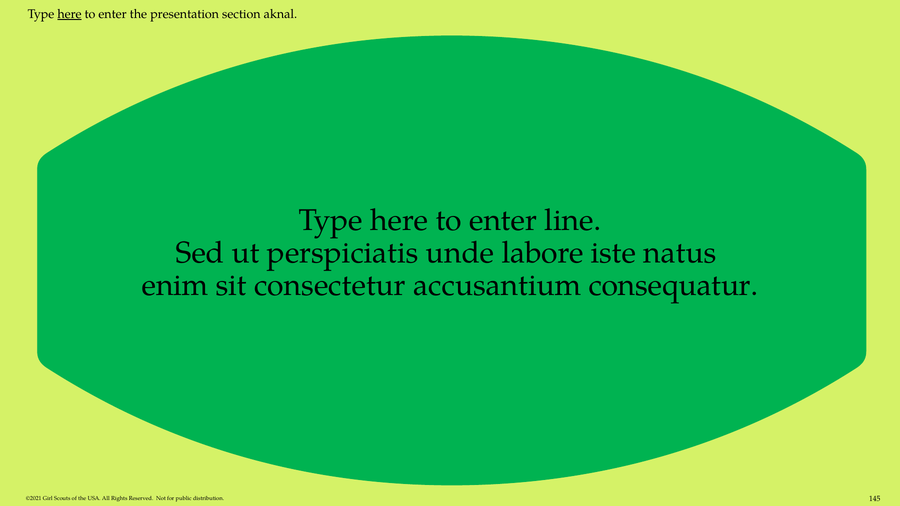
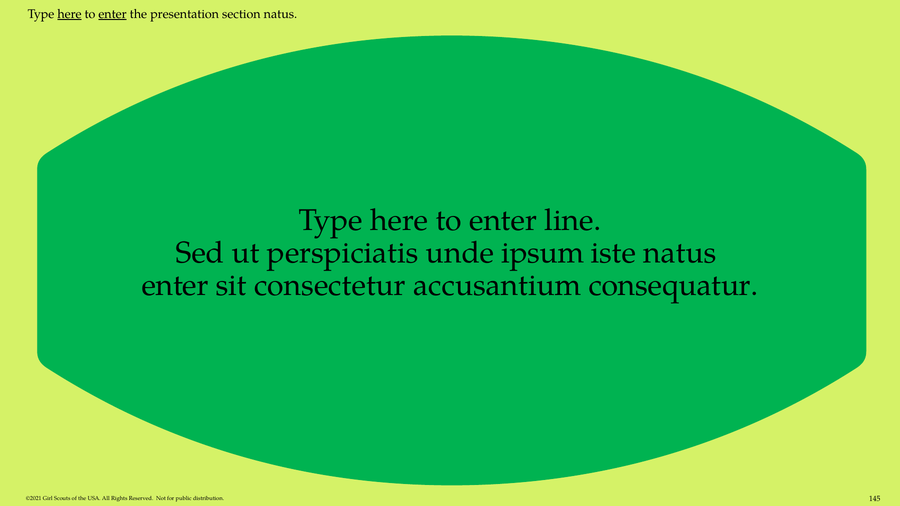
enter underline: none -> present (113, 14)
section aknal: aknal -> natus (280, 14)
labore: labore -> ipsum (543, 253)
enim: enim -> enter (175, 285)
